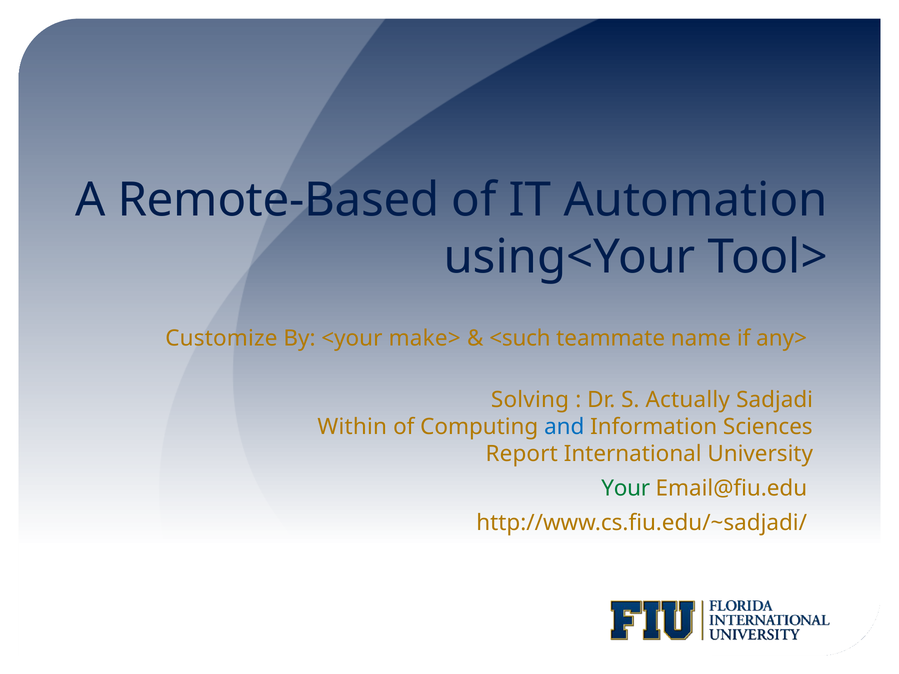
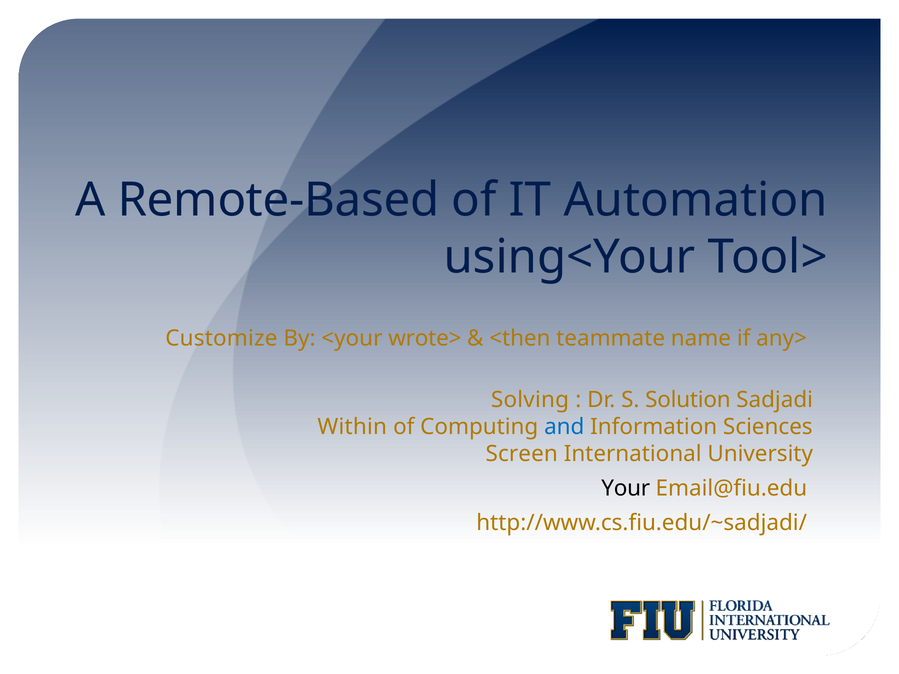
make>: make> -> wrote> (425, 339)
<such: <such -> <then (520, 339)
Actually: Actually -> Solution (688, 400)
Report: Report -> Screen (522, 454)
Your colour: green -> black (626, 489)
